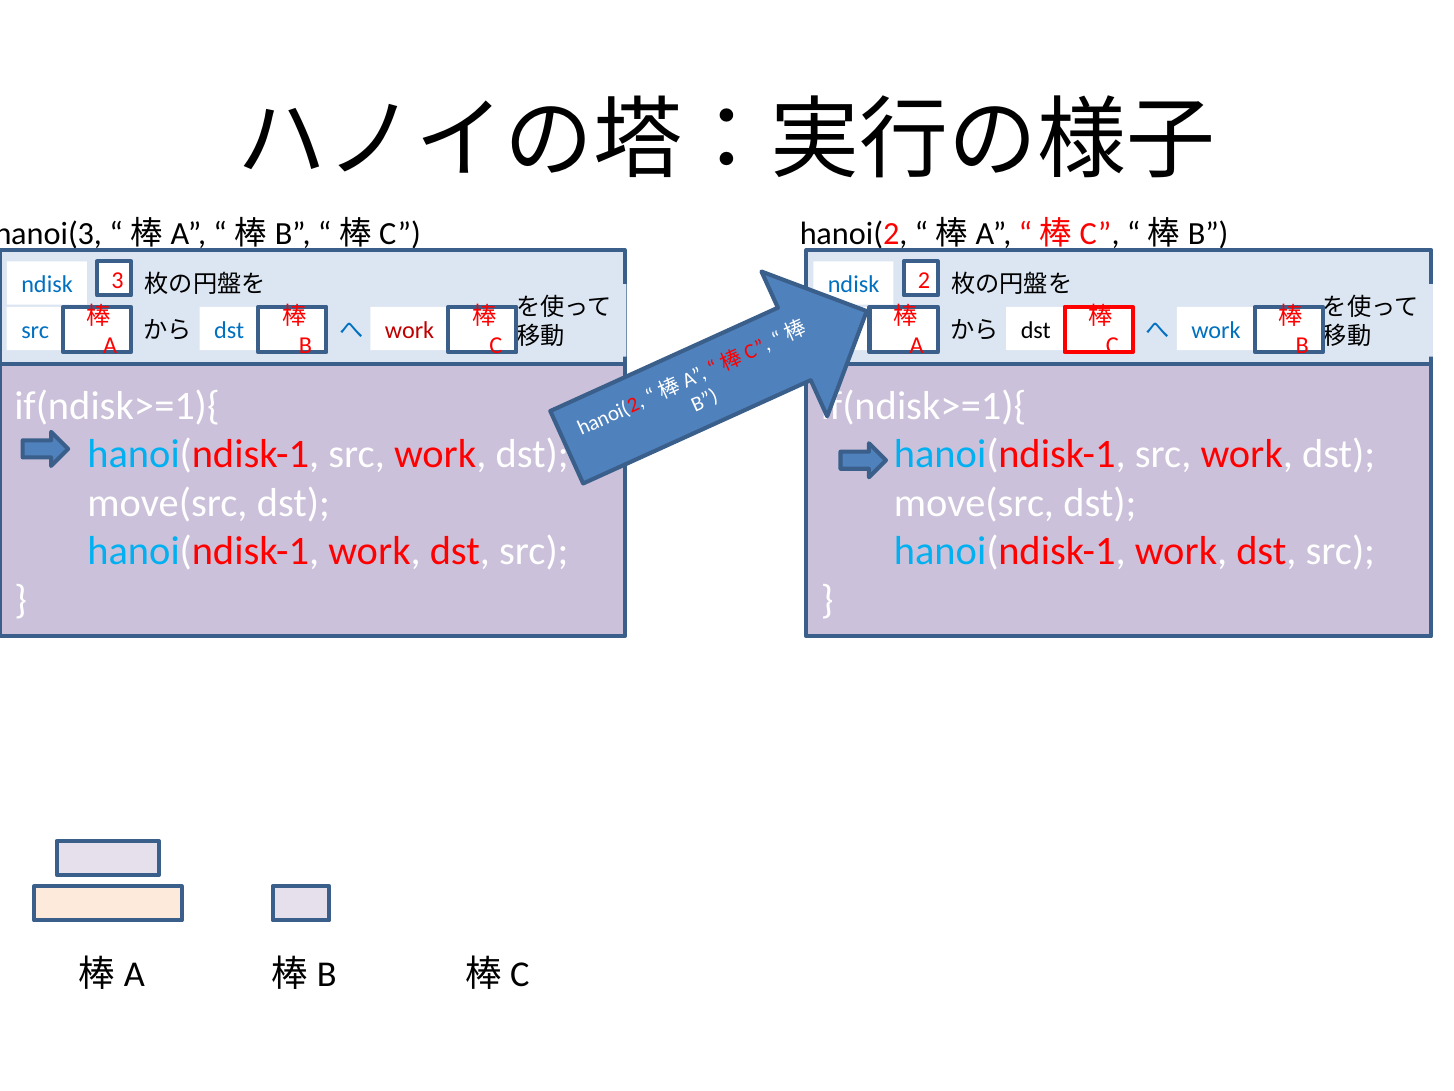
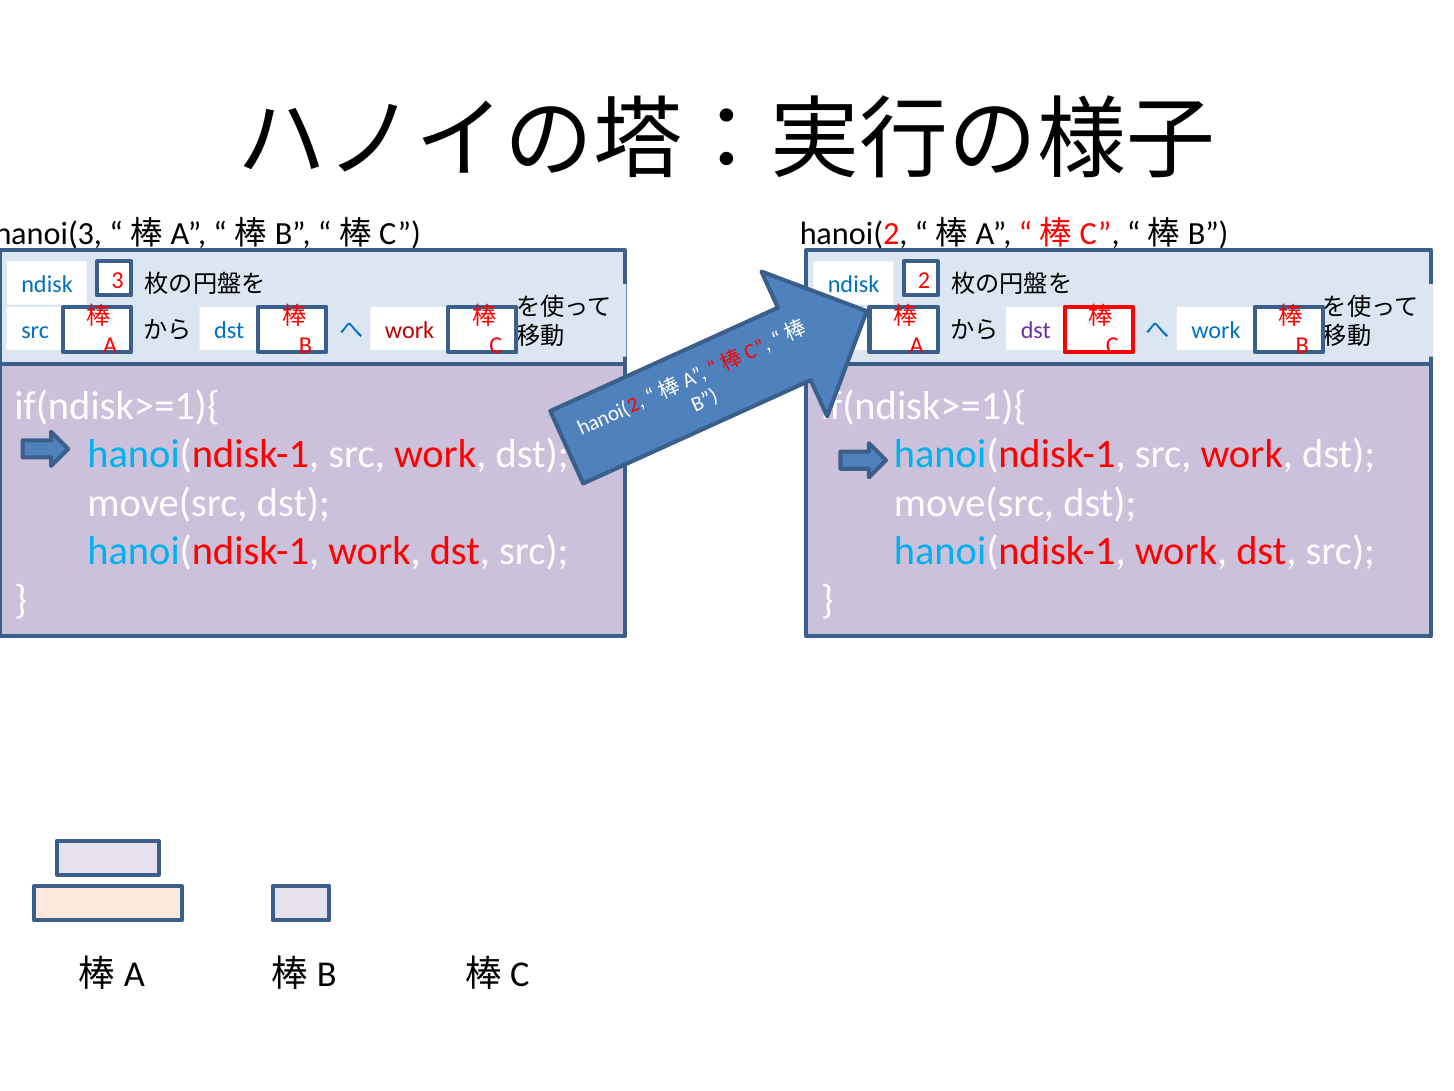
dst colour: black -> purple (1036, 330)
